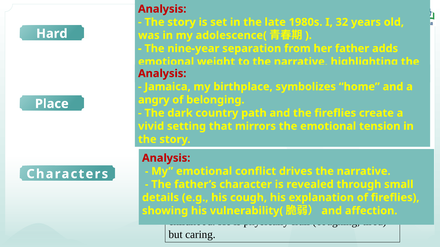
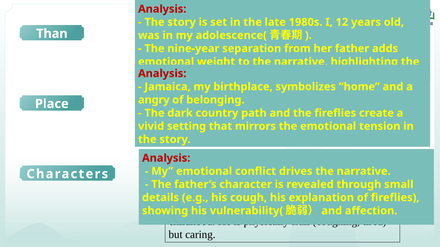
32: 32 -> 12 (342, 22)
Hard: Hard -> Than (52, 34)
